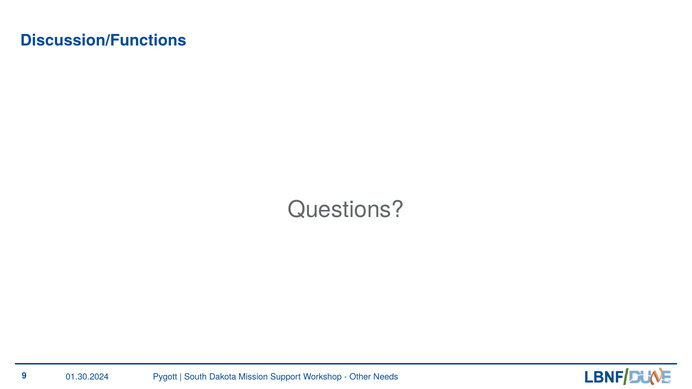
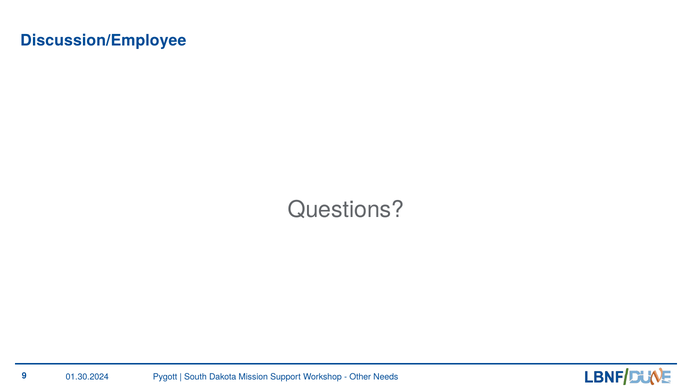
Discussion/Functions: Discussion/Functions -> Discussion/Employee (103, 41)
